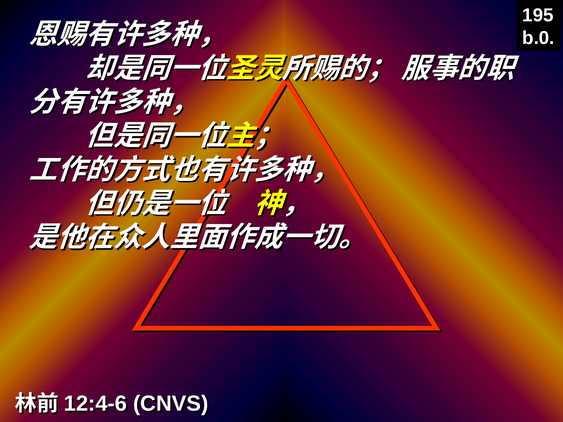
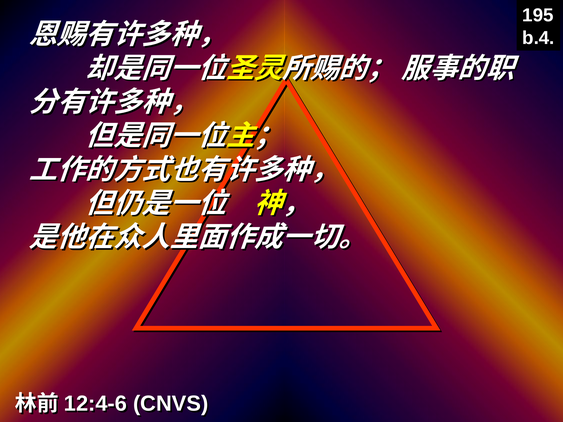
b.0: b.0 -> b.4 (538, 38)
